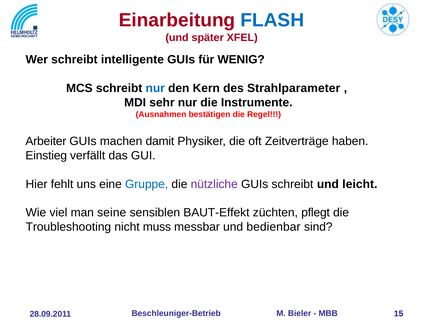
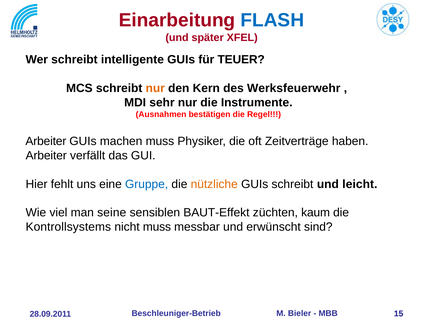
WENIG: WENIG -> TEUER (241, 59)
nur colour: blue -> orange (155, 88)
Strahlparameter: Strahlparameter -> Werksfeuerwehr (294, 88)
machen damit: damit -> muss (160, 141)
Einstieg: Einstieg -> Arbeiter (46, 155)
nützliche colour: purple -> orange (214, 184)
pflegt: pflegt -> kaum (316, 213)
Troubleshooting: Troubleshooting -> Kontrollsystems (68, 227)
bedienbar: bedienbar -> erwünscht (274, 227)
